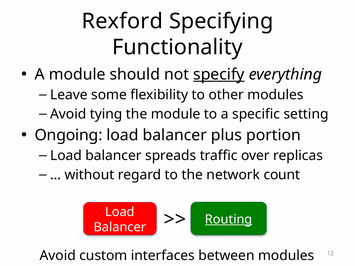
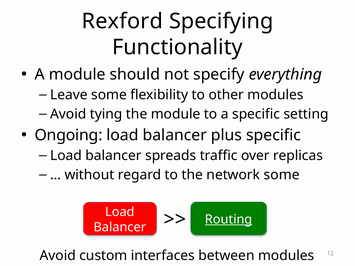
specify underline: present -> none (219, 74)
plus portion: portion -> specific (274, 135)
network count: count -> some (282, 175)
